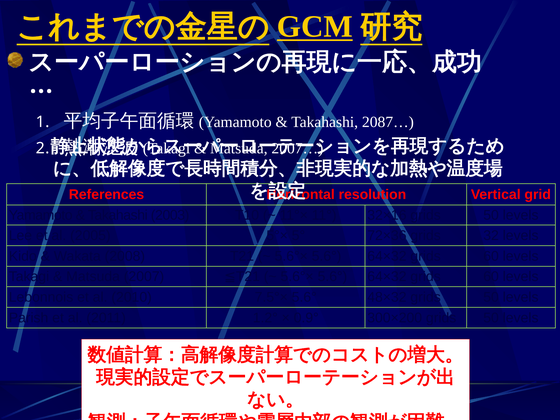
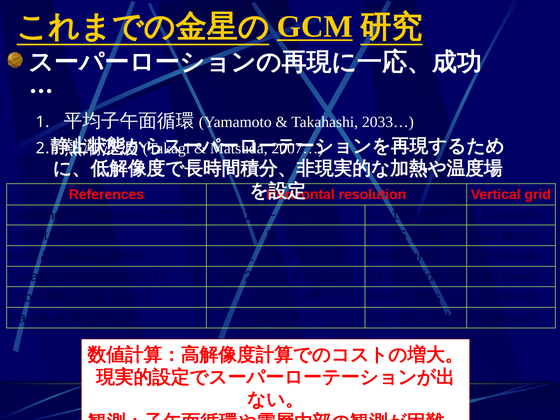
2087…: 2087… -> 2033… (388, 122)
